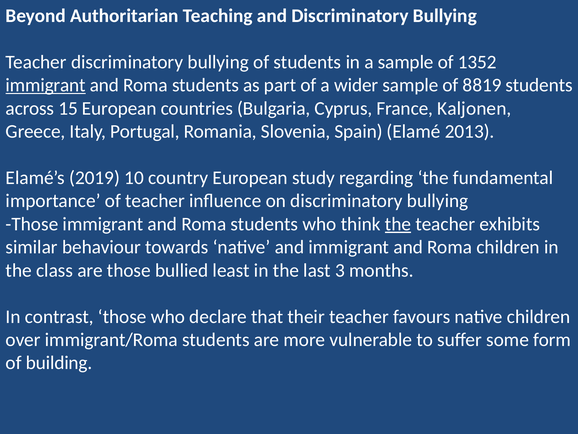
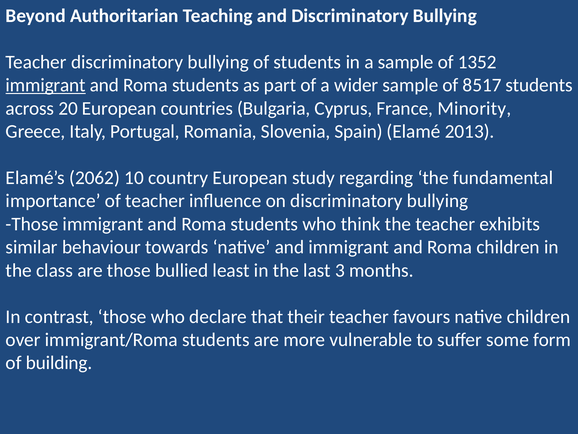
8819: 8819 -> 8517 (482, 85)
15: 15 -> 20 (68, 108)
Kaljonen: Kaljonen -> Minority (474, 108)
2019: 2019 -> 2062 (95, 178)
the underline: present -> none (398, 224)
